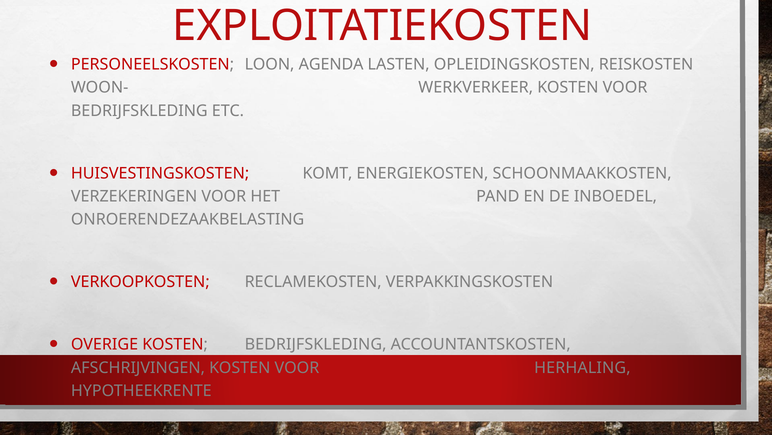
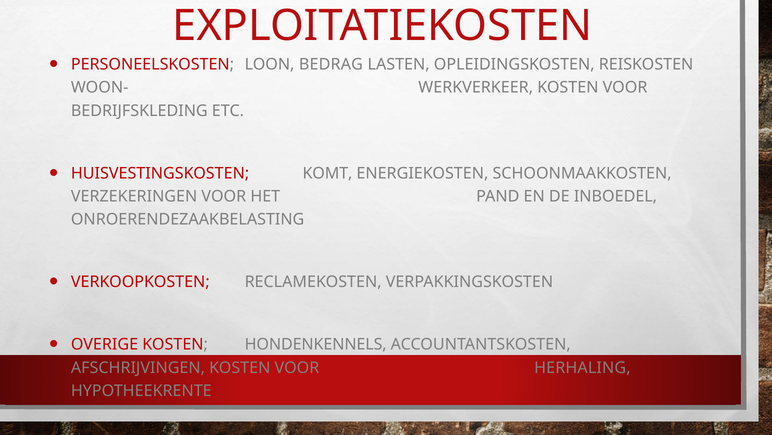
AGENDA: AGENDA -> BEDRAG (331, 64)
KOSTEN BEDRIJFSKLEDING: BEDRIJFSKLEDING -> HONDENKENNELS (316, 344)
